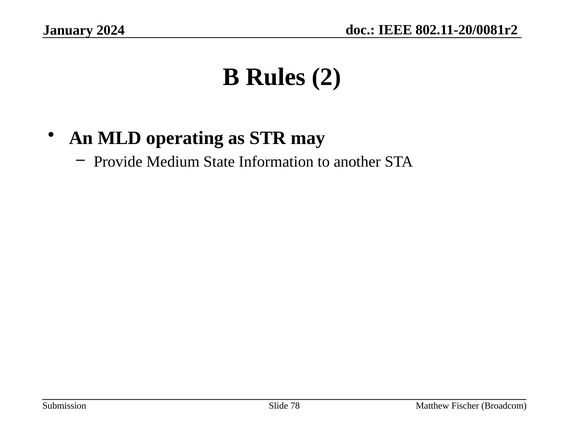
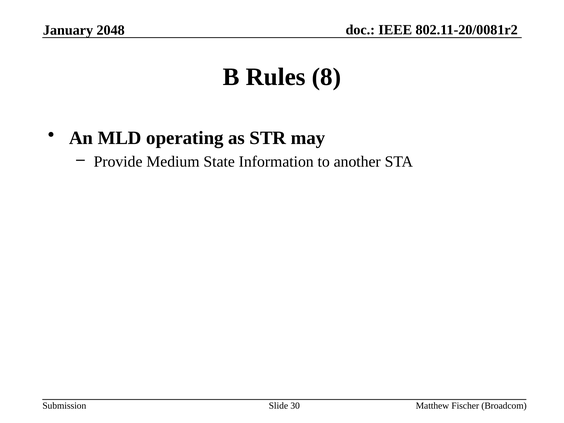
2024: 2024 -> 2048 (111, 30)
2: 2 -> 8 (326, 77)
78: 78 -> 30 (295, 406)
